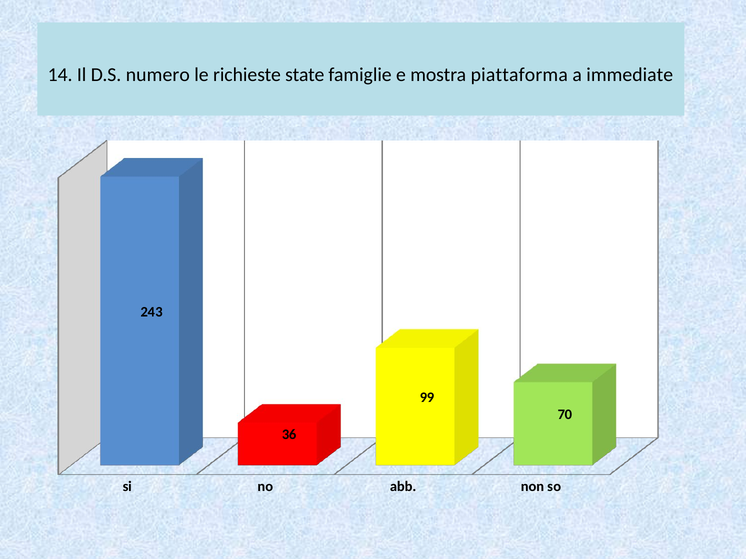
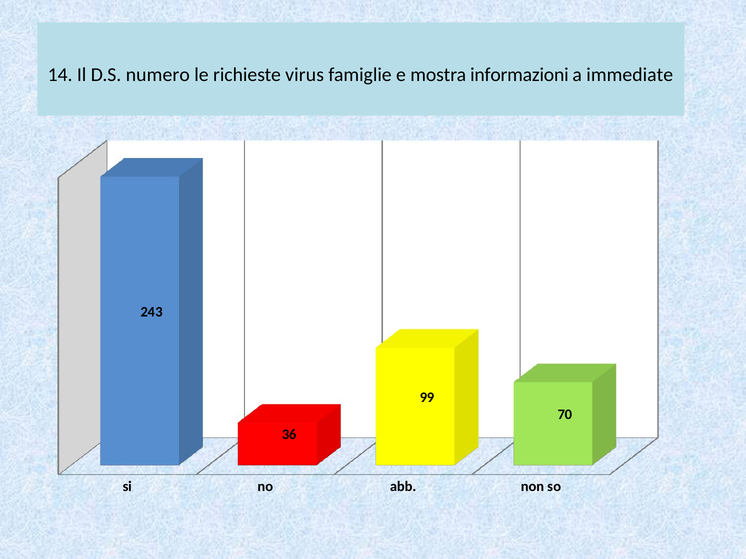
state: state -> virus (305, 75)
piattaforma: piattaforma -> informazioni (519, 75)
